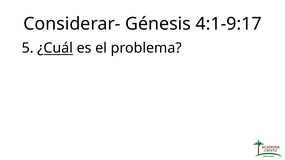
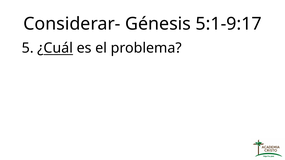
4:1-9:17: 4:1-9:17 -> 5:1-9:17 (229, 24)
